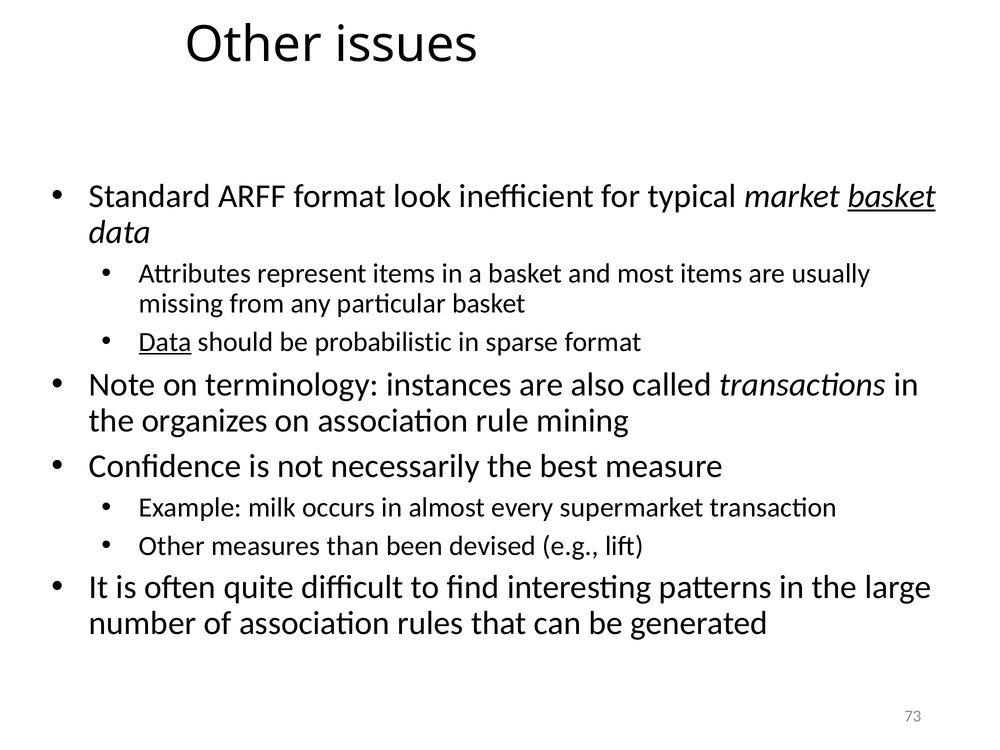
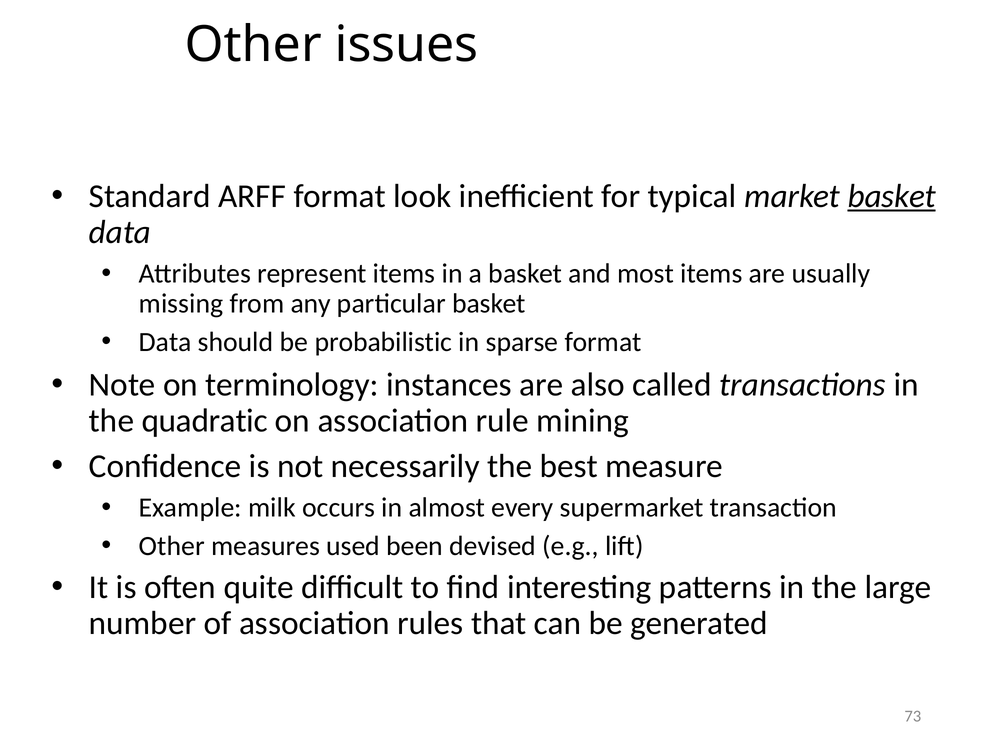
Data underline: present -> none (165, 342)
organizes: organizes -> quadratic (205, 421)
than: than -> used (353, 546)
